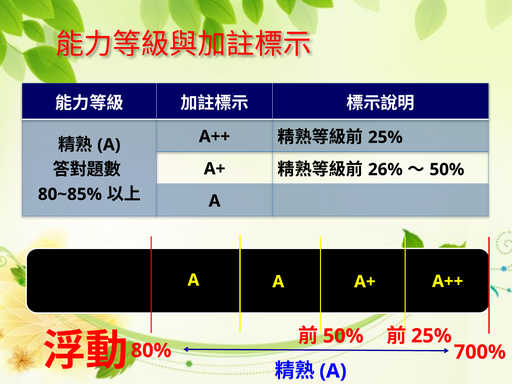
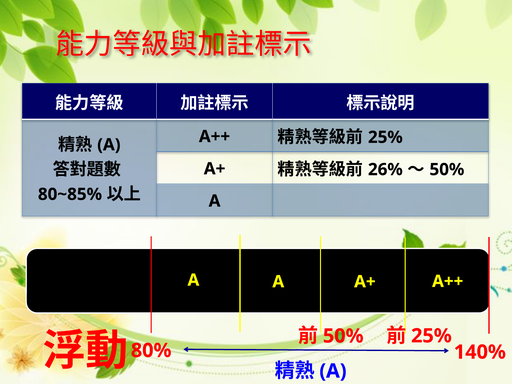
700%: 700% -> 140% (480, 352)
